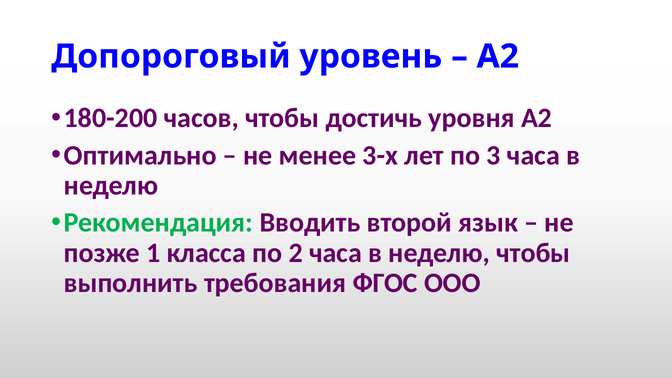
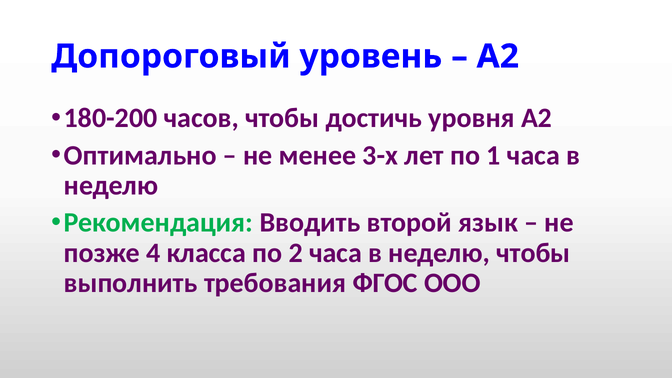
3: 3 -> 1 (494, 155)
1: 1 -> 4 (153, 253)
